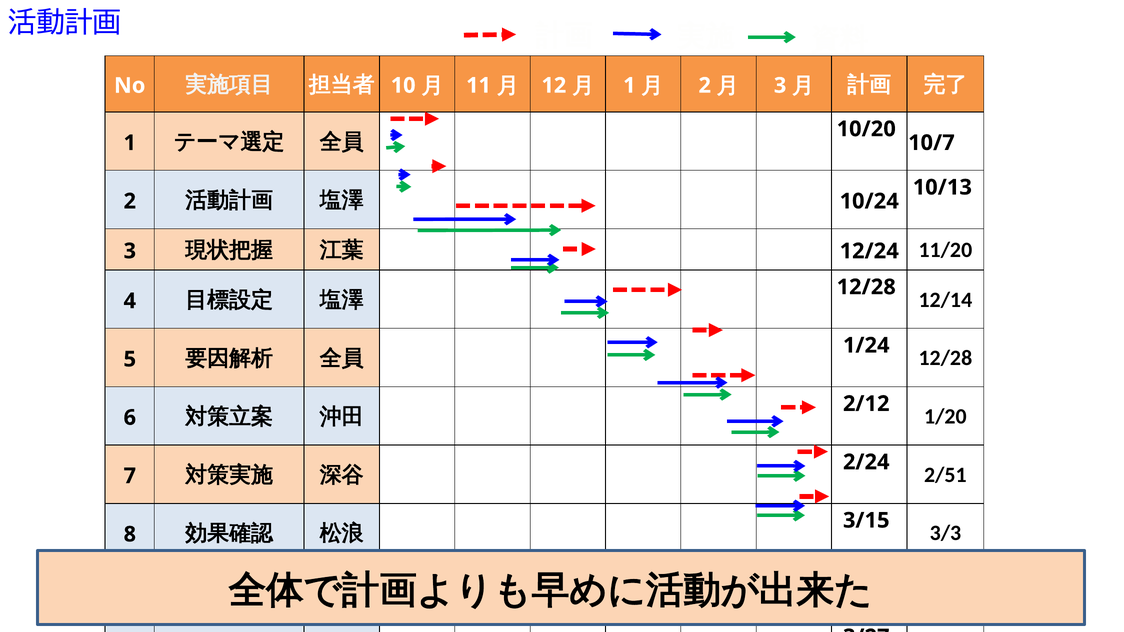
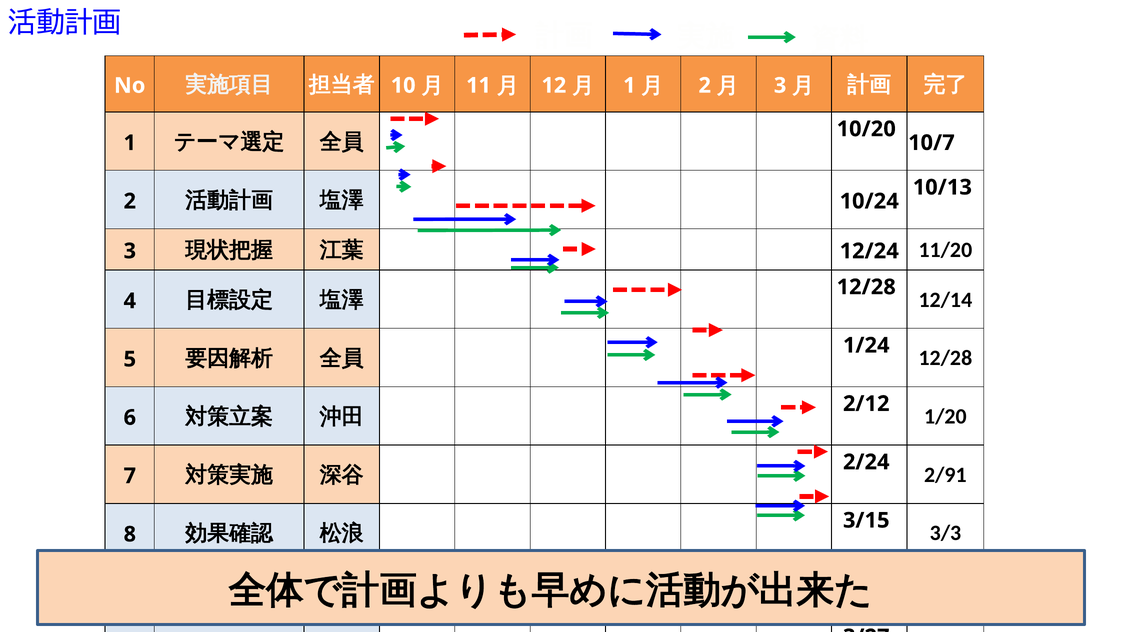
2/51: 2/51 -> 2/91 (945, 475)
